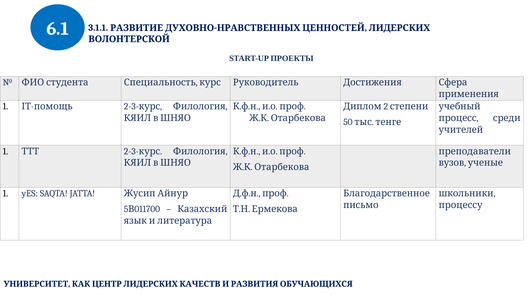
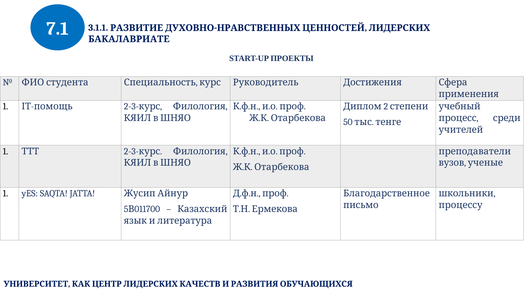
6.1: 6.1 -> 7.1 (58, 29)
ВОЛОНТЕРСКОЙ: ВОЛОНТЕРСКОЙ -> БАКАЛАВРИАТЕ (129, 39)
